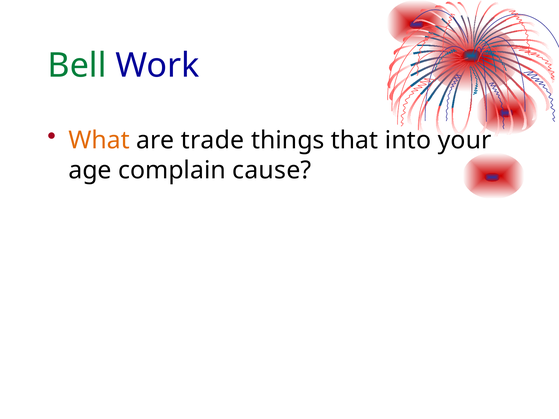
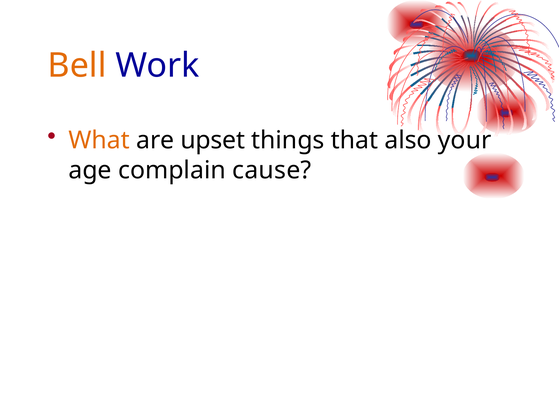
Bell colour: green -> orange (77, 66)
trade: trade -> upset (213, 141)
into: into -> also (408, 141)
